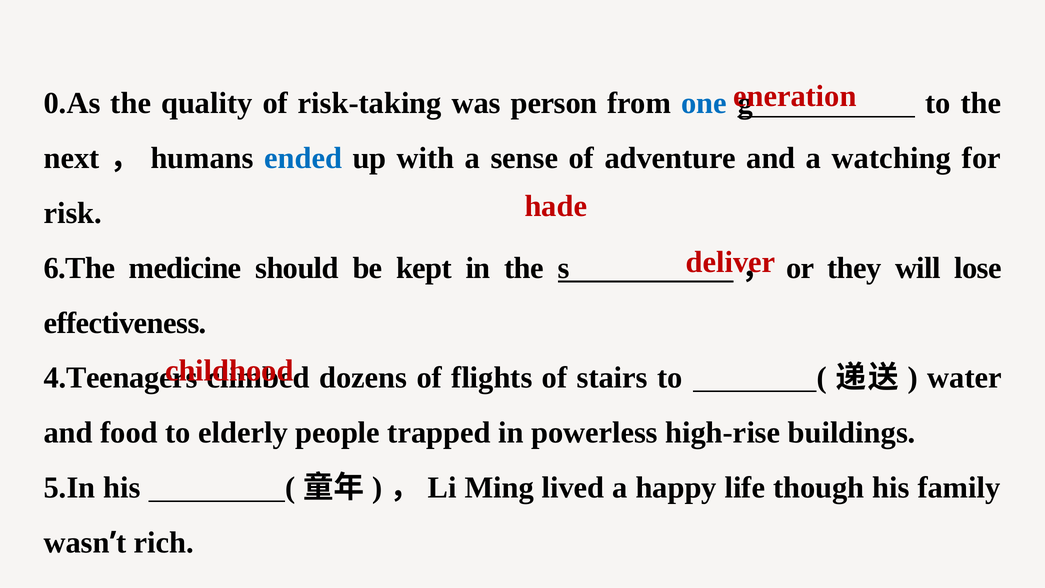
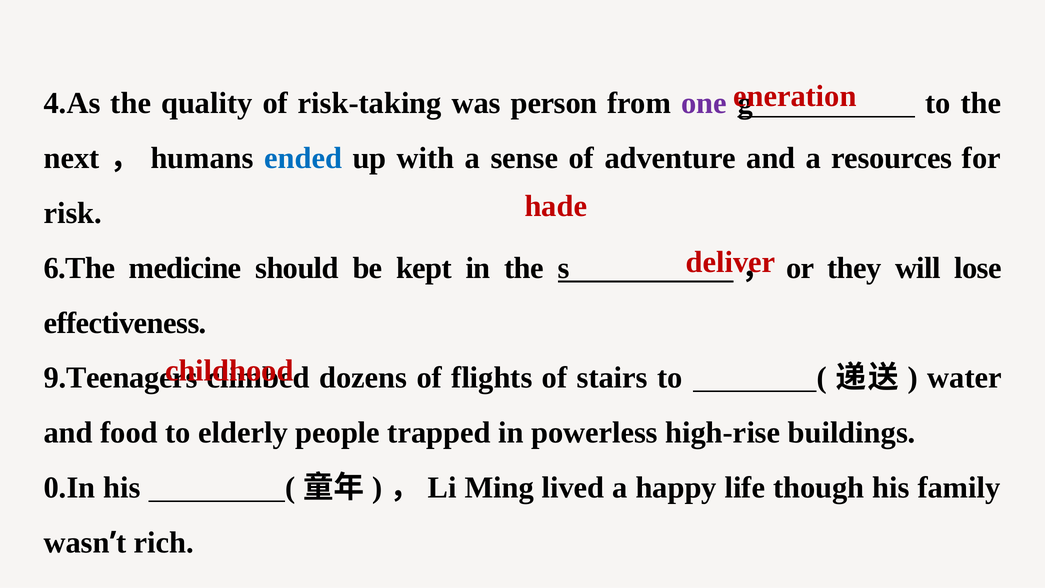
0.As: 0.As -> 4.As (72, 103)
one colour: blue -> purple (704, 103)
watching: watching -> resources (892, 158)
4.Teenagers: 4.Teenagers -> 9.Teenagers (121, 378)
5.In: 5.In -> 0.In (70, 488)
